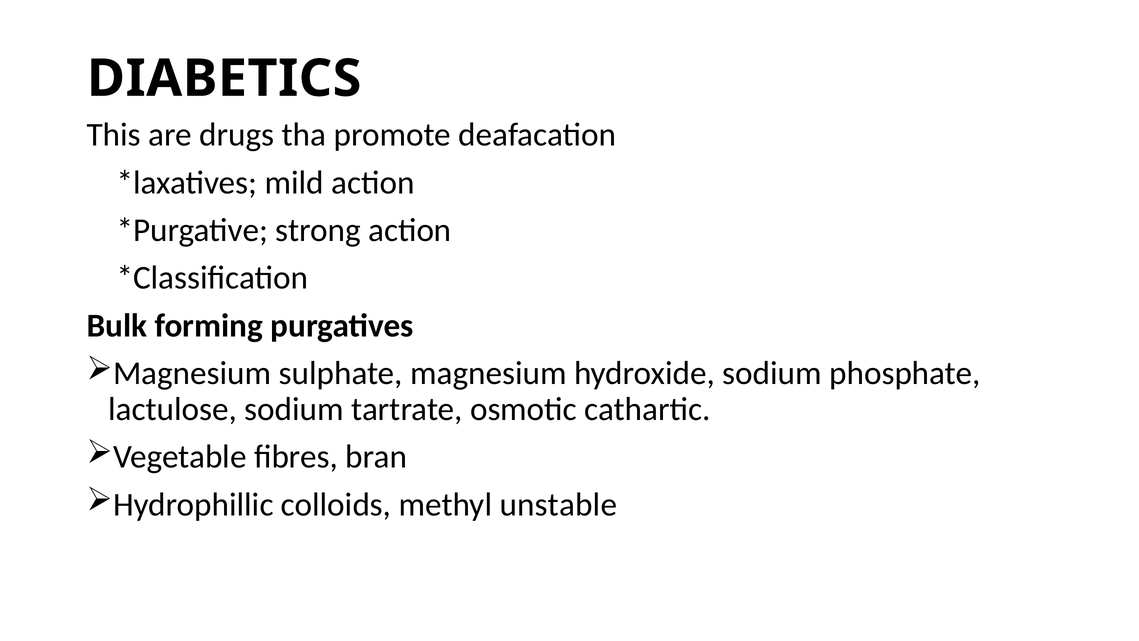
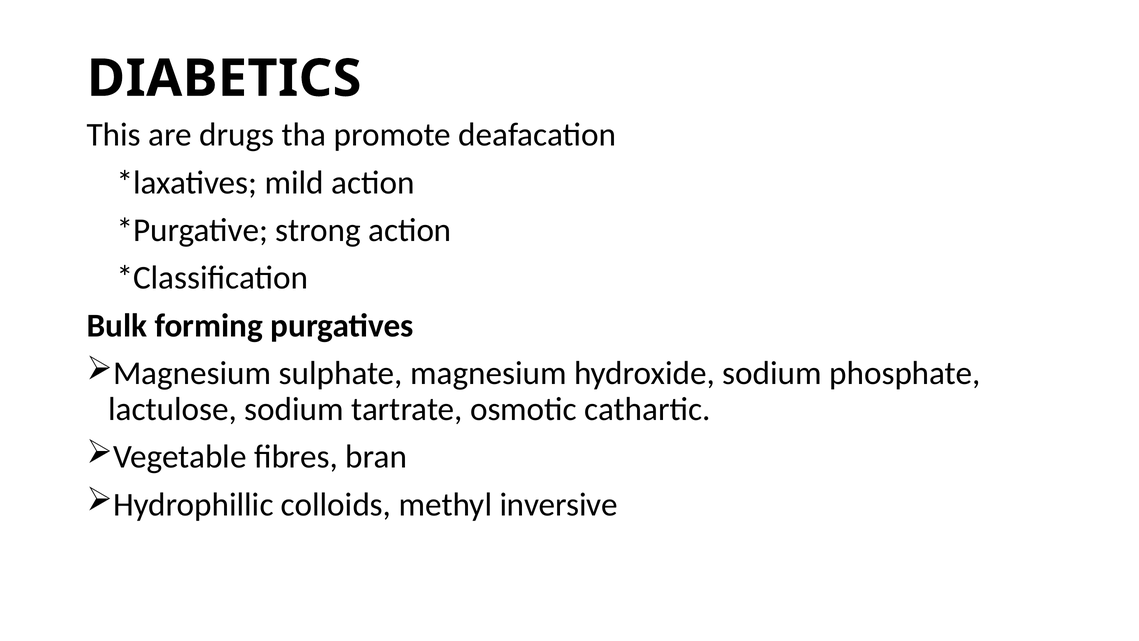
unstable: unstable -> inversive (559, 504)
